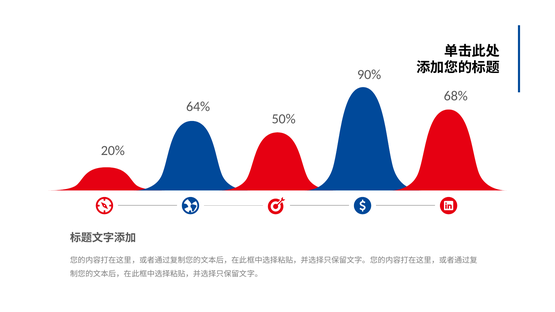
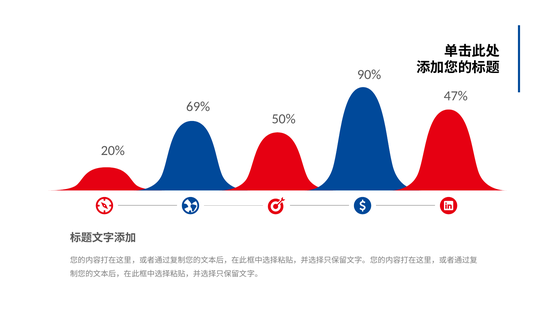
68%: 68% -> 47% (456, 96)
64%: 64% -> 69% (198, 107)
